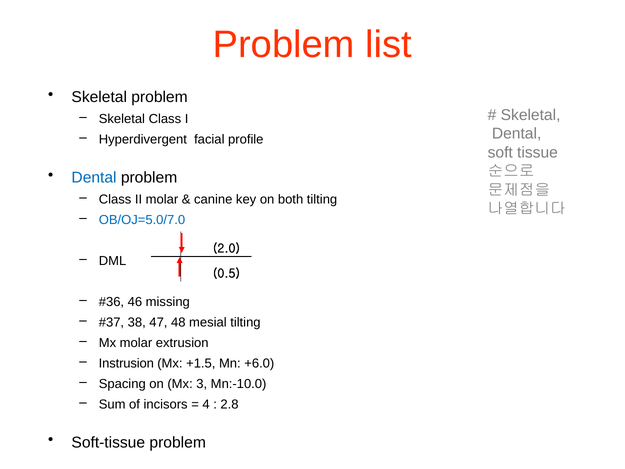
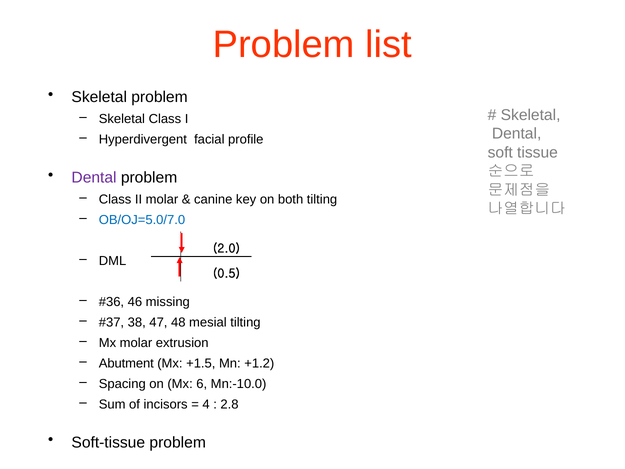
Dental colour: blue -> purple (94, 177)
Instrusion: Instrusion -> Abutment (126, 363)
+6.0: +6.0 -> +1.2 (259, 363)
3: 3 -> 6 (202, 384)
